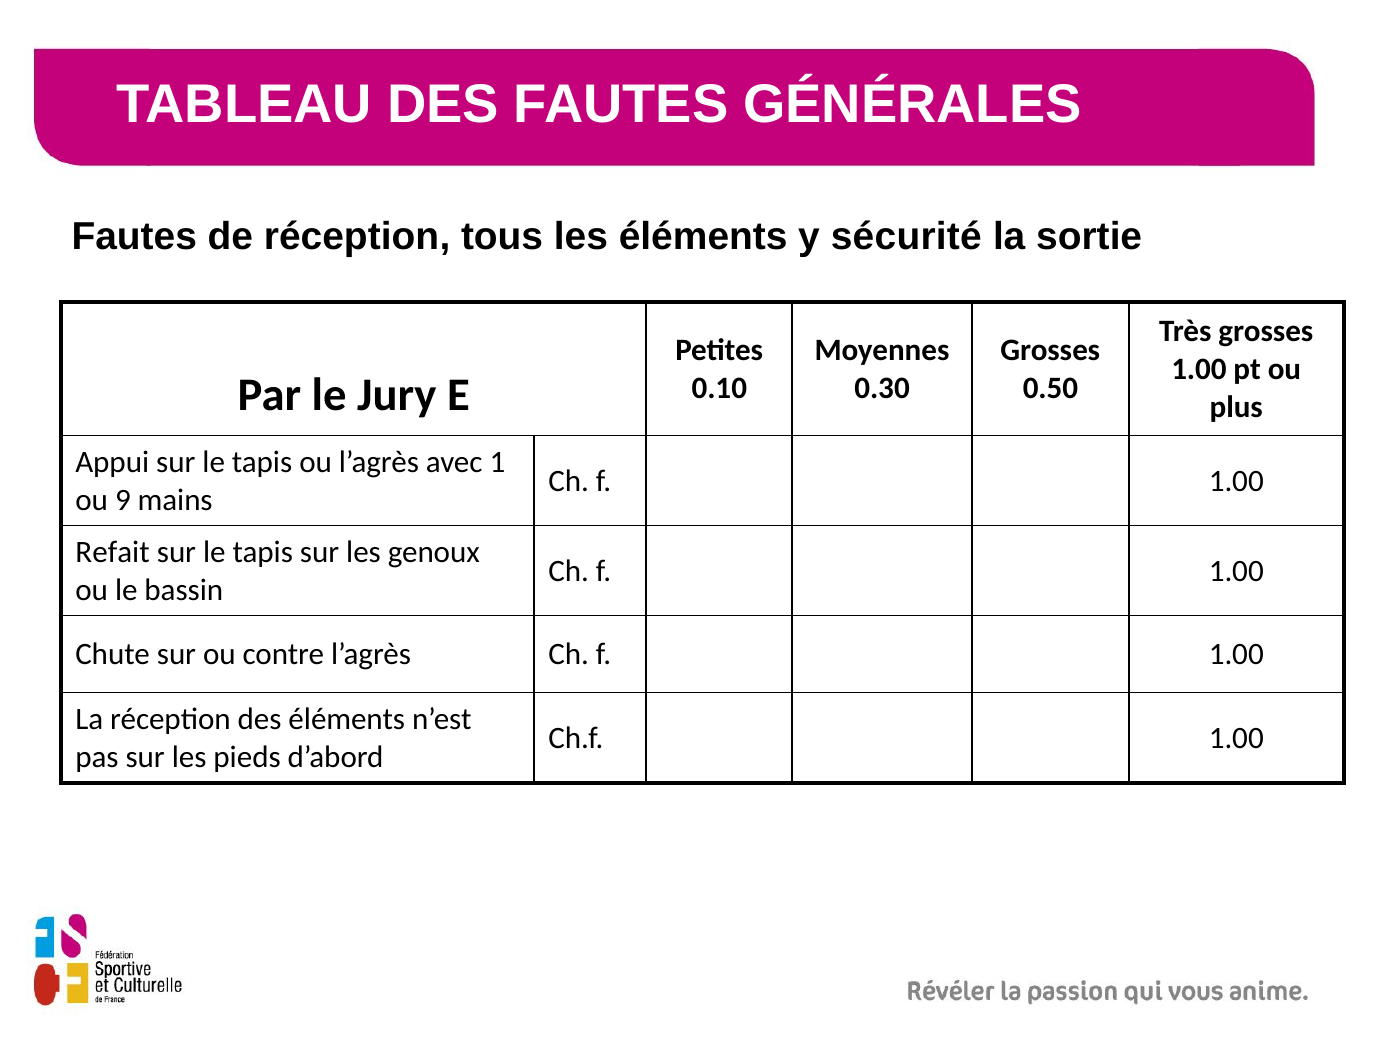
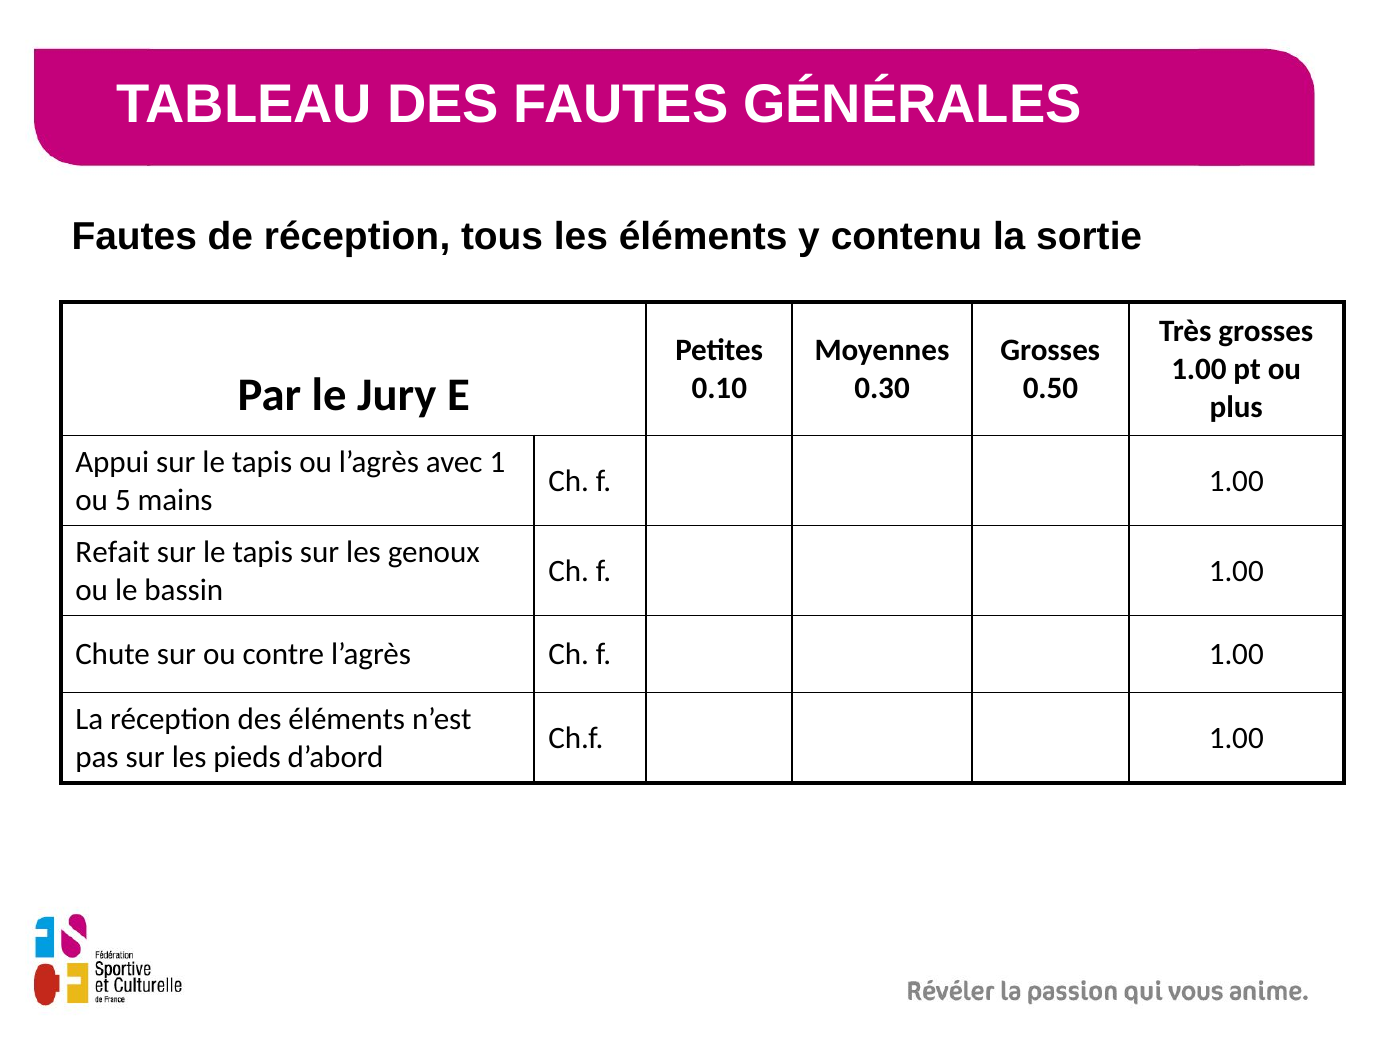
sécurité: sécurité -> contenu (906, 237)
9: 9 -> 5 (123, 500)
